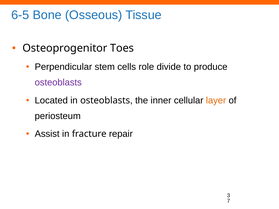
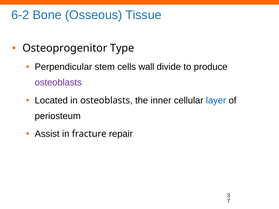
6-5: 6-5 -> 6-2 (20, 15)
Toes: Toes -> Type (122, 48)
role: role -> wall (146, 67)
layer colour: orange -> blue (216, 100)
